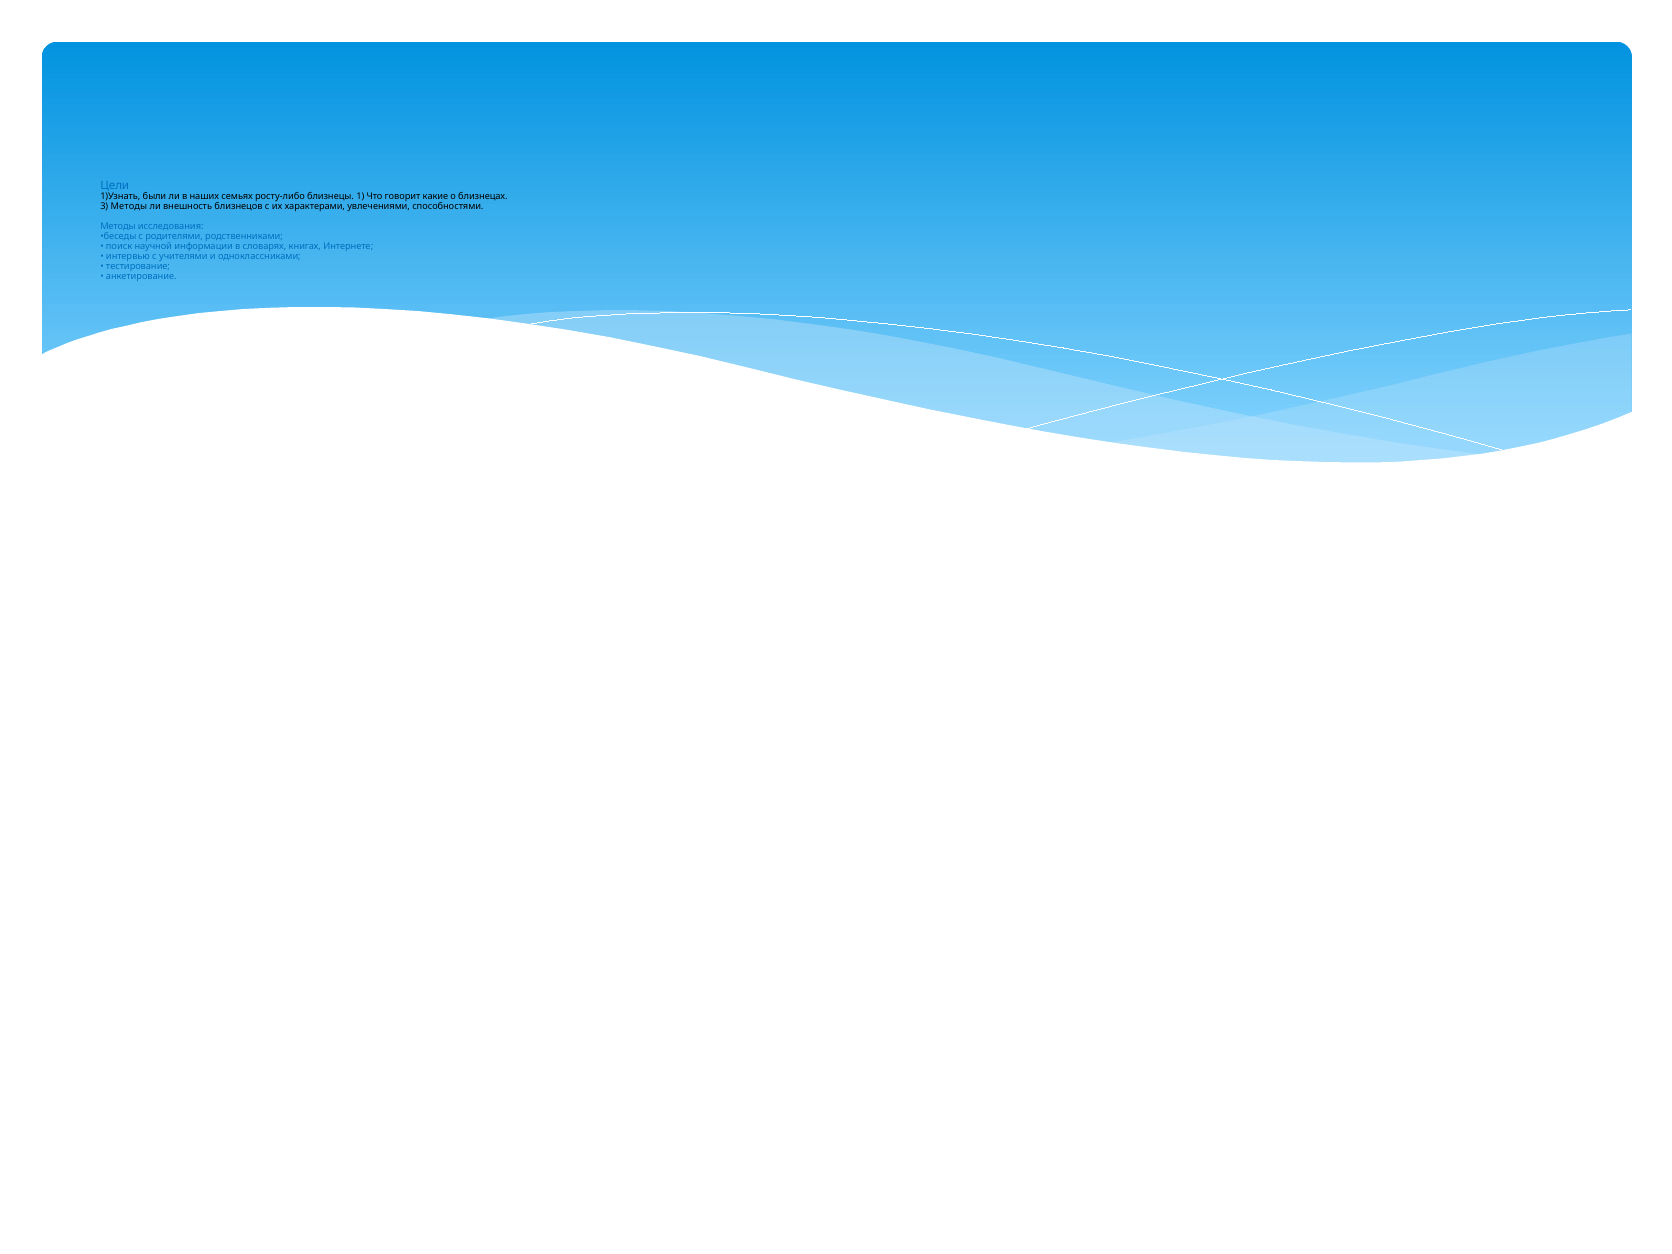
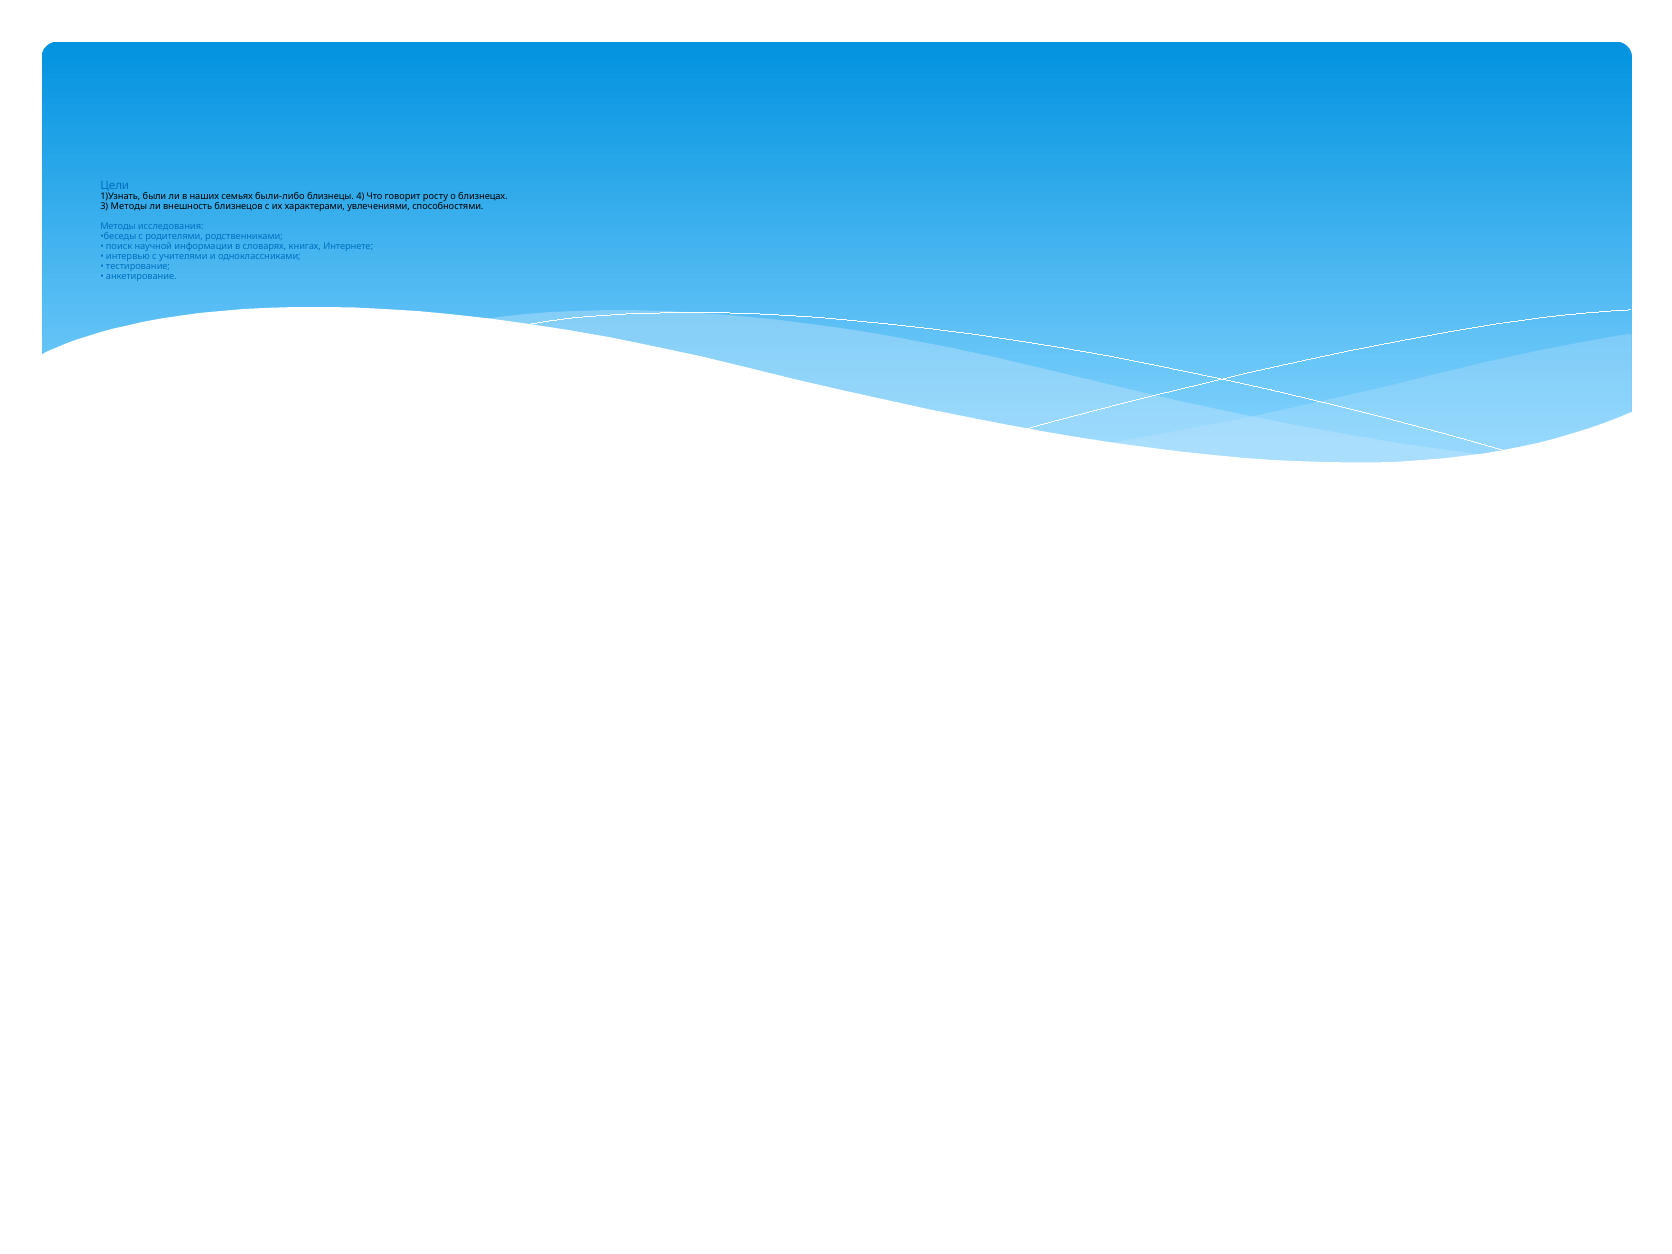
росту-либо: росту-либо -> были-либо (280, 197)
1: 1 -> 4 (360, 197)
какие: какие -> росту (435, 197)
